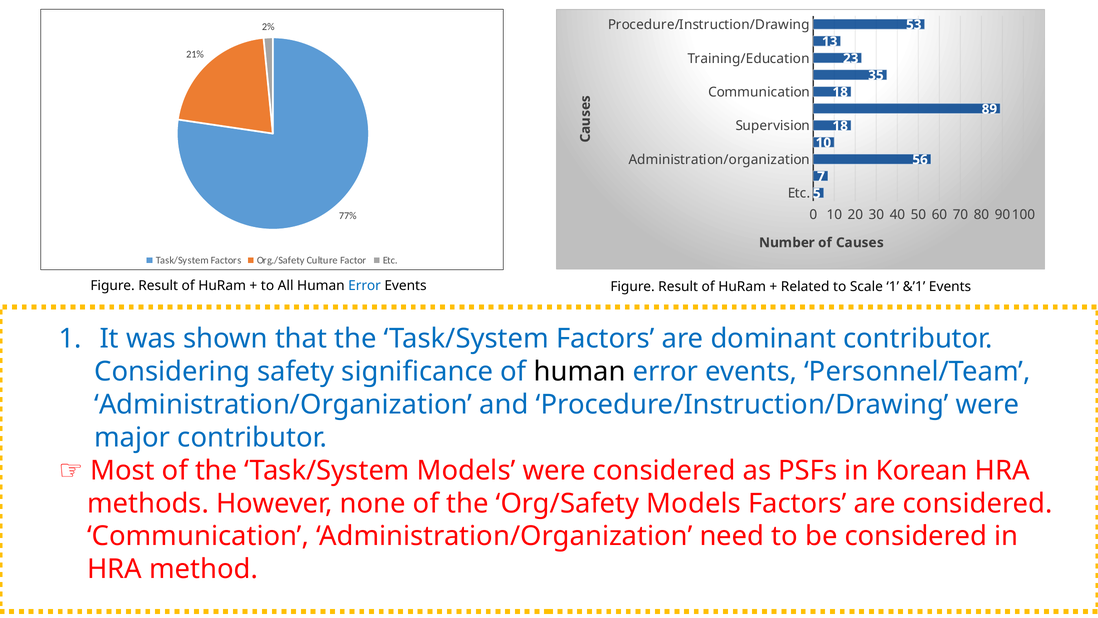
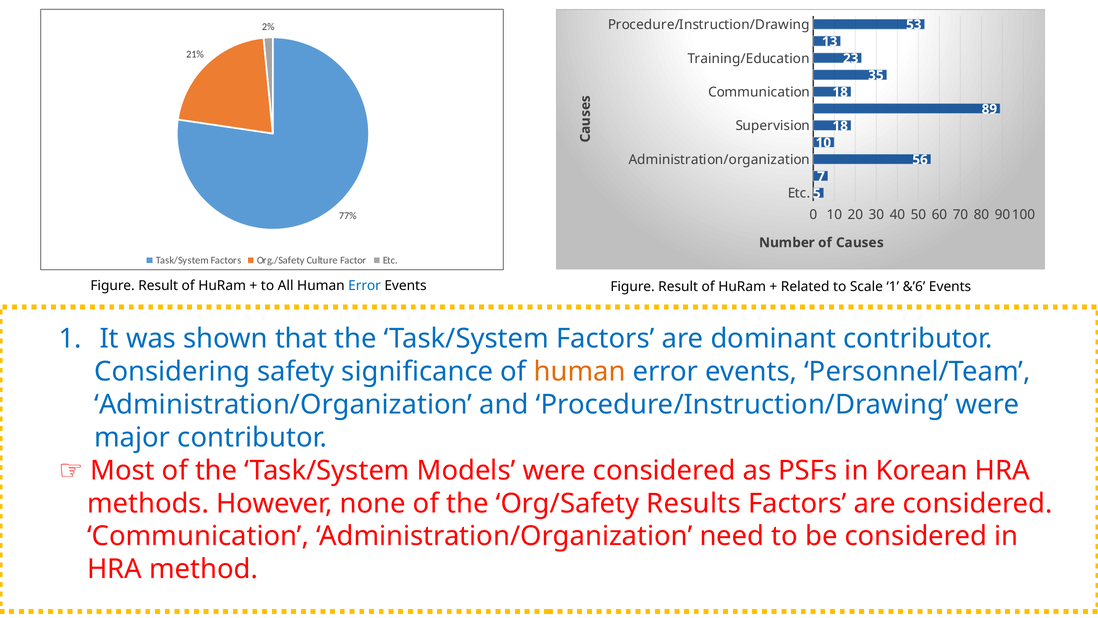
&’1: &’1 -> &’6 (914, 287)
human colour: black -> orange (580, 371)
Org/Safety Models: Models -> Results (694, 503)
